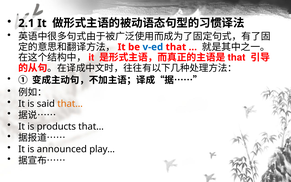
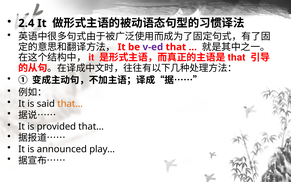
2.1: 2.1 -> 2.4 (26, 23)
v-ed colour: blue -> purple (153, 47)
products: products -> provided (56, 126)
